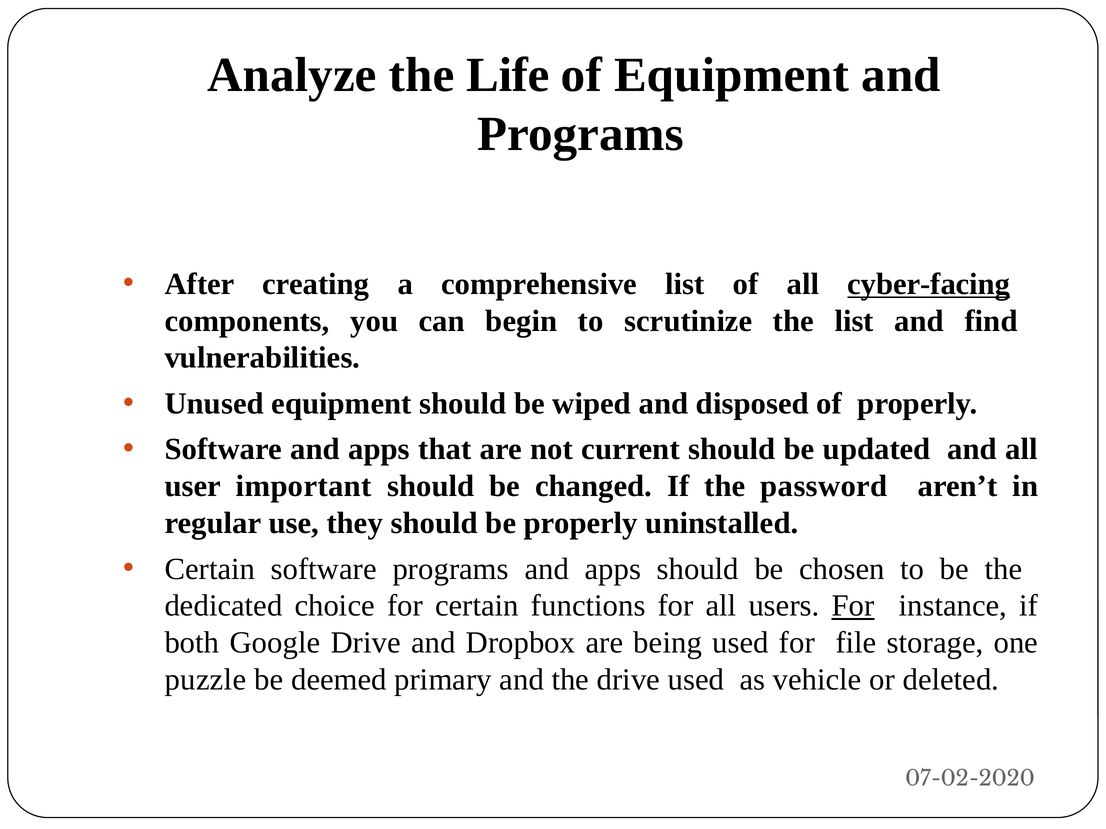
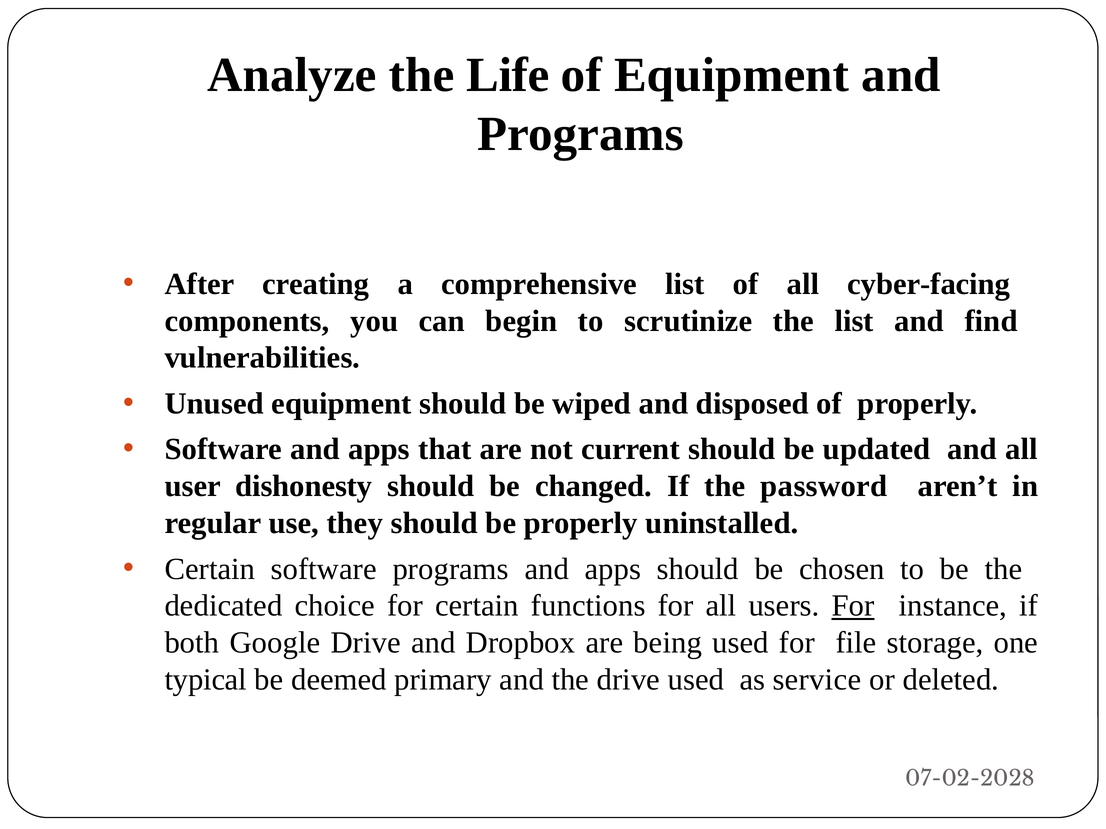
cyber-facing underline: present -> none (929, 284)
important: important -> dishonesty (304, 487)
puzzle: puzzle -> typical (206, 680)
vehicle: vehicle -> service (817, 680)
07-02-2020: 07-02-2020 -> 07-02-2028 (970, 779)
